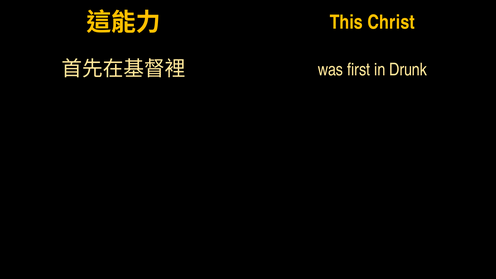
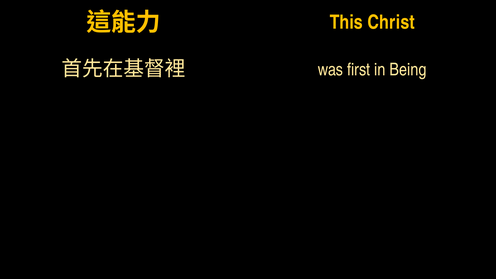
Drunk: Drunk -> Being (408, 70)
